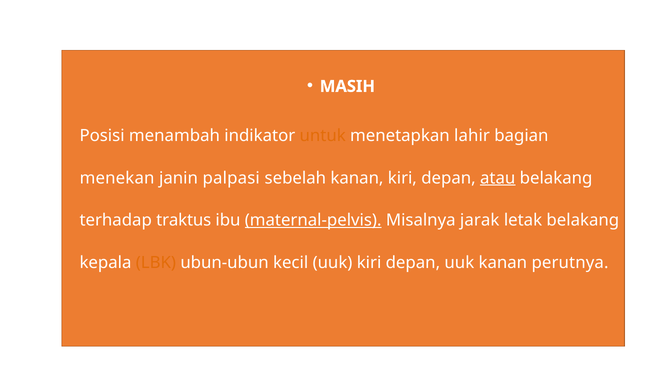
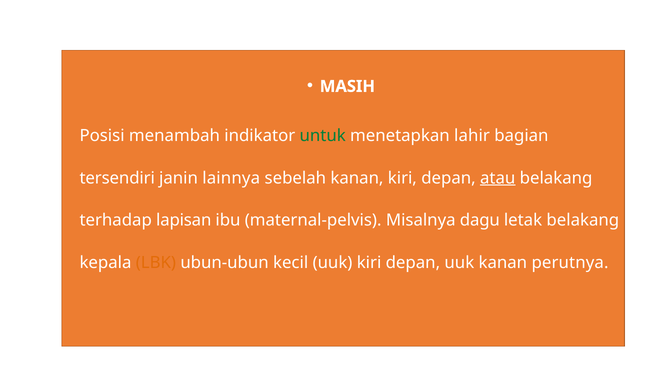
untuk colour: orange -> green (323, 136)
menekan: menekan -> tersendiri (117, 178)
palpasi: palpasi -> lainnya (231, 178)
traktus: traktus -> lapisan (184, 220)
maternal-pelvis underline: present -> none (313, 220)
jarak: jarak -> dagu (480, 220)
